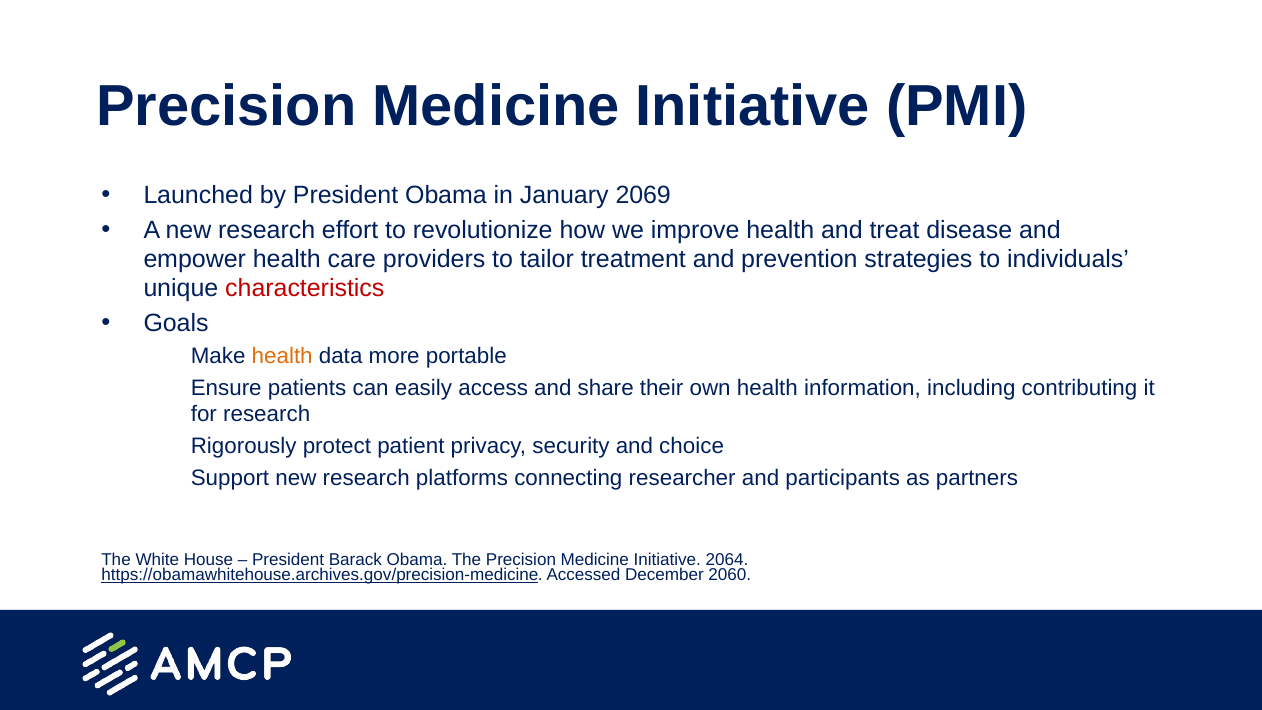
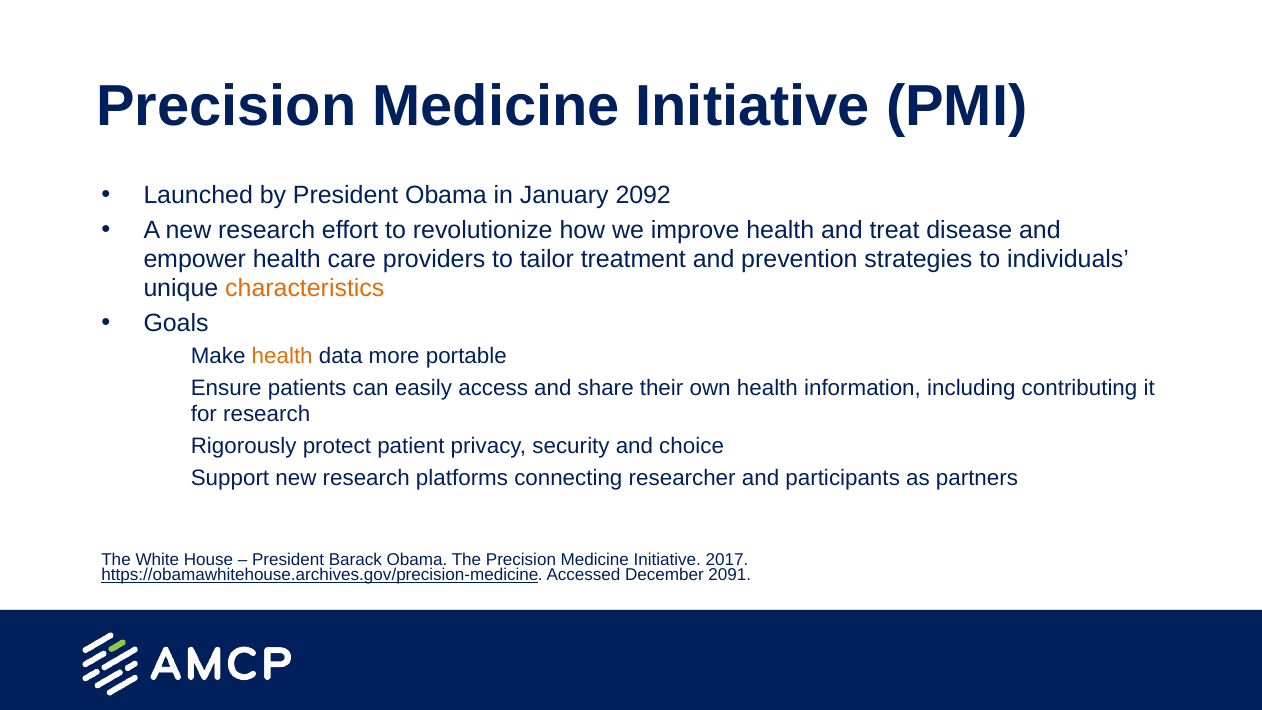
2069: 2069 -> 2092 (643, 195)
characteristics colour: red -> orange (305, 288)
2064: 2064 -> 2017 (727, 560)
2060: 2060 -> 2091 (730, 574)
